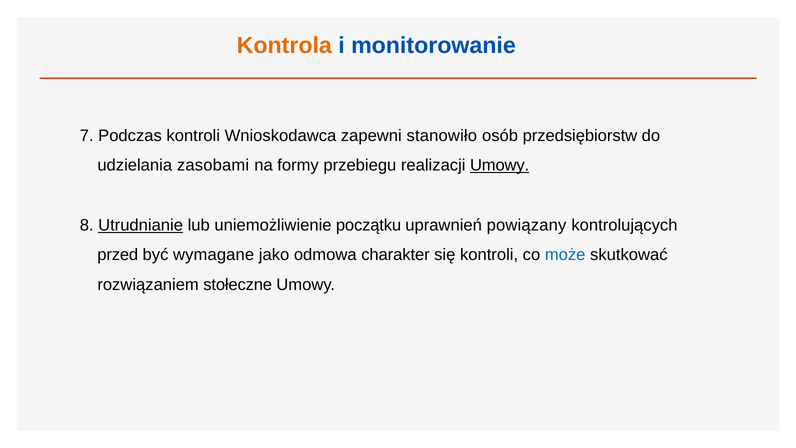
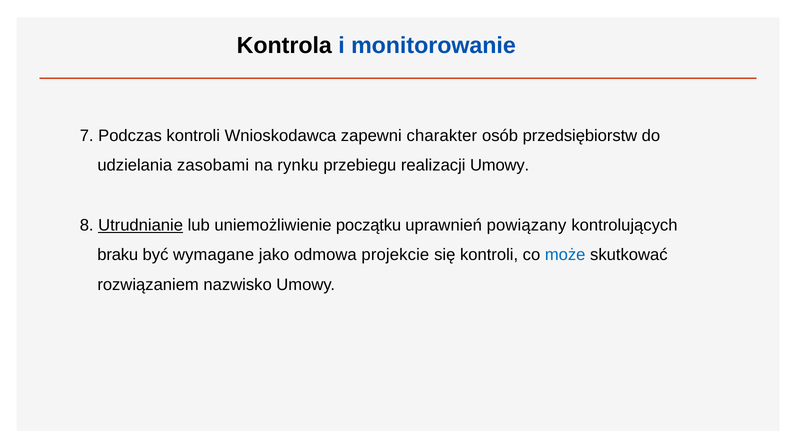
Kontrola colour: orange -> black (284, 46)
stanowiło: stanowiło -> charakter (442, 135)
formy: formy -> rynku (298, 165)
Umowy underline: present -> none (500, 165)
przed: przed -> braku (118, 255)
charakter: charakter -> projekcie (395, 255)
stołeczne: stołeczne -> nazwisko (238, 285)
